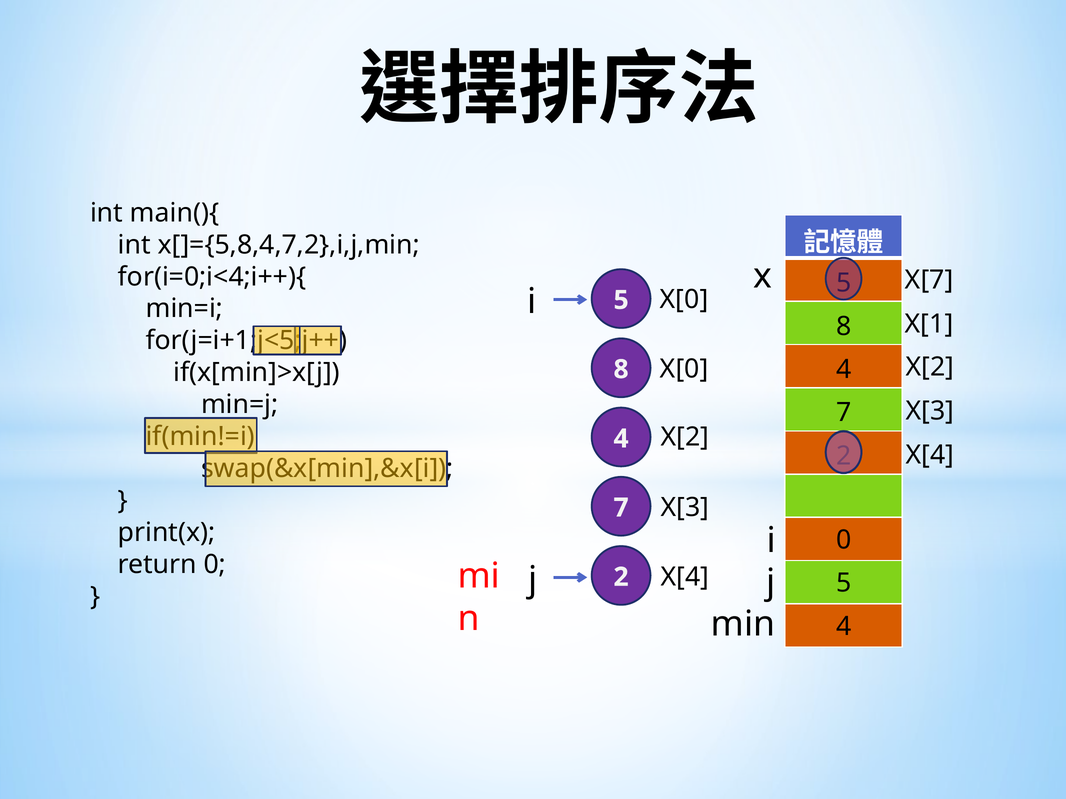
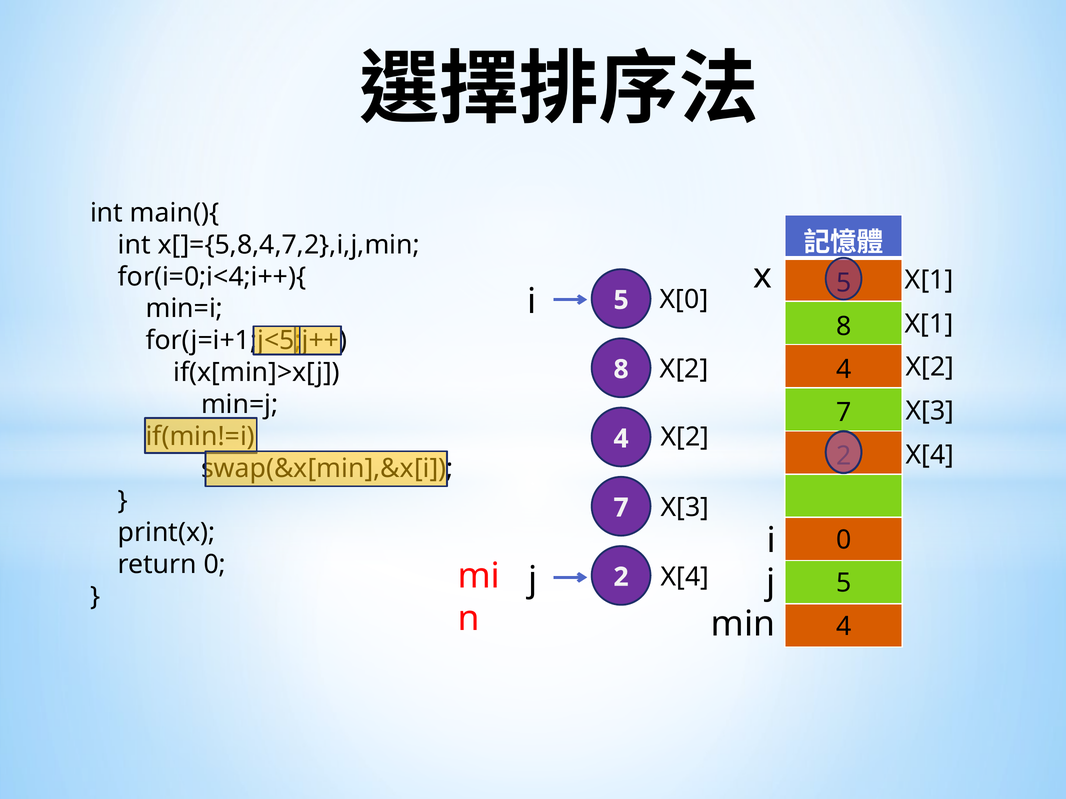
X[7: X[7 -> X[1 (929, 280)
X[0: X[0 -> X[2 (684, 369)
